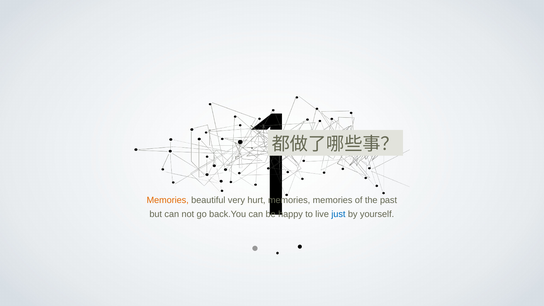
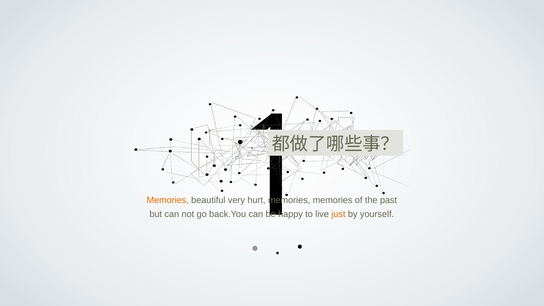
just colour: blue -> orange (338, 214)
